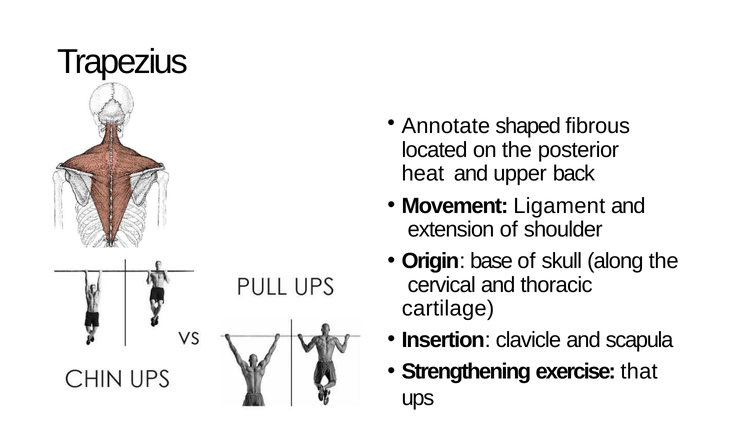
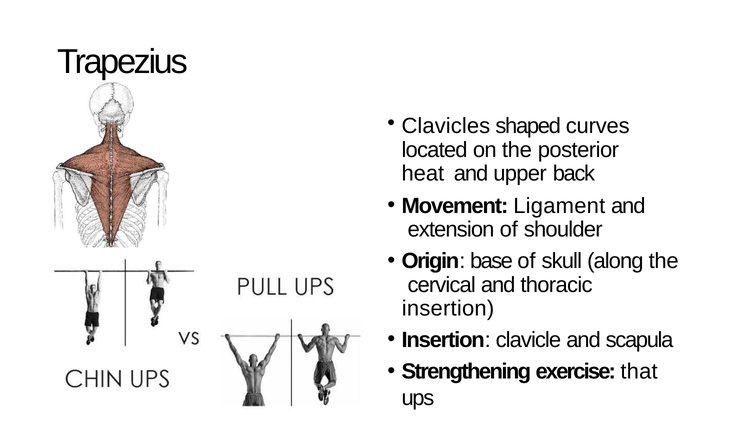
Annotate: Annotate -> Clavicles (446, 126)
fibrous: fibrous -> curves (598, 126)
cartilage: cartilage -> insertion (448, 309)
